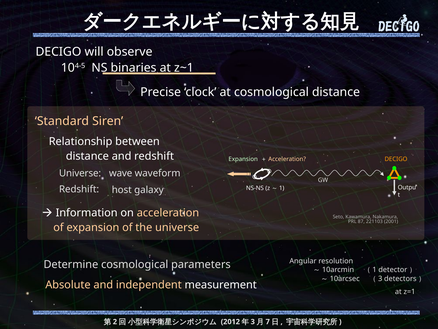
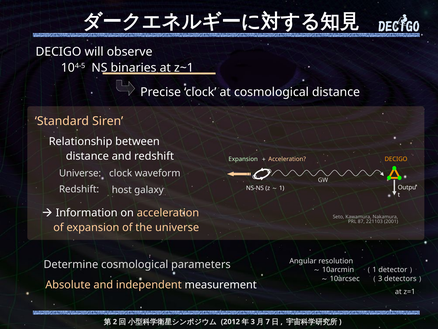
wave: wave -> clock (121, 173)
